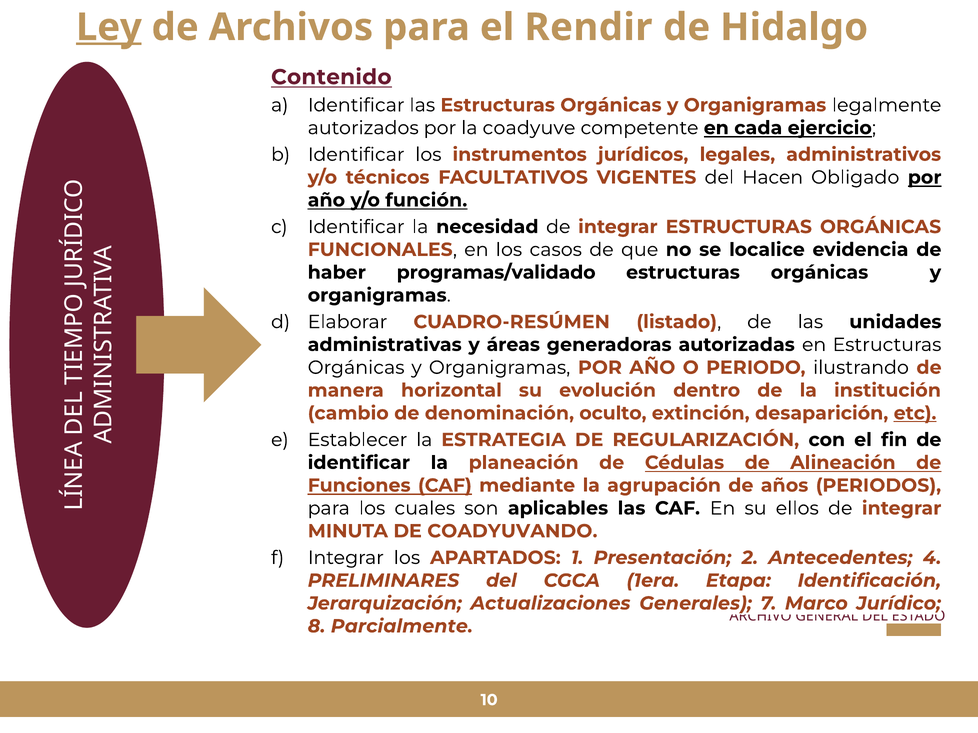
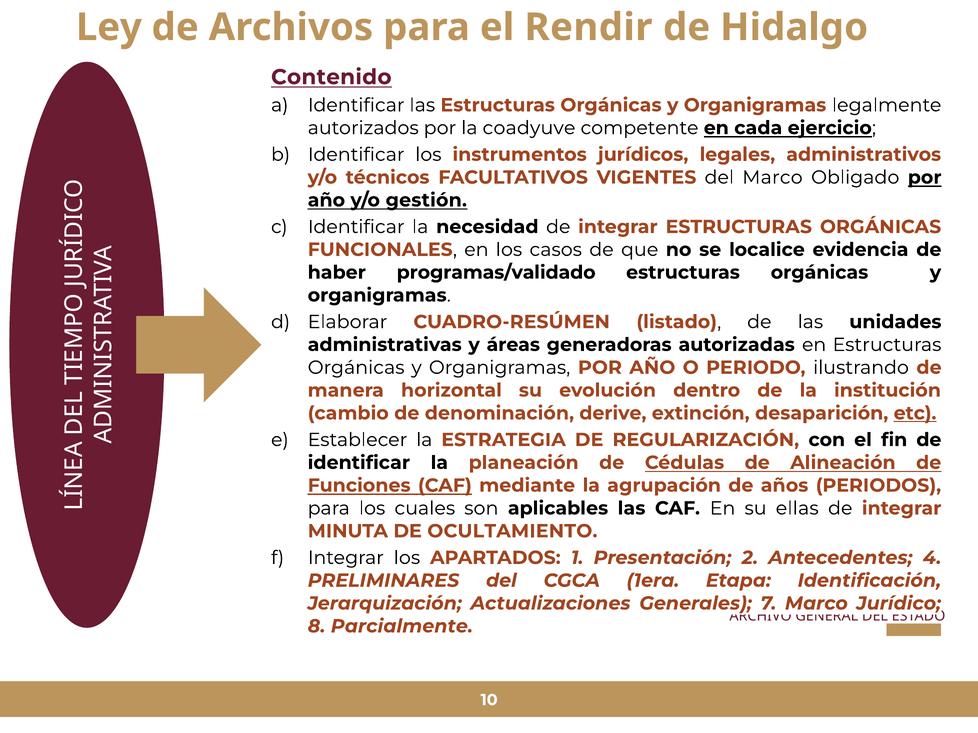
Ley underline: present -> none (109, 27)
del Hacen: Hacen -> Marco (772, 178)
función: función -> gestión (426, 200)
oculto: oculto -> derive (613, 413)
ellos: ellos -> ellas (797, 509)
COADYUVANDO: COADYUVANDO -> OCULTAMIENTO (512, 531)
